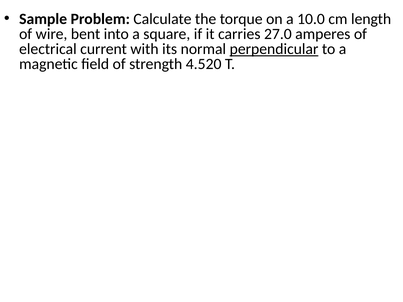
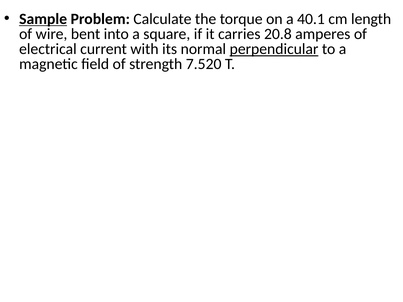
Sample underline: none -> present (43, 19)
10.0: 10.0 -> 40.1 (311, 19)
27.0: 27.0 -> 20.8 (278, 34)
4.520: 4.520 -> 7.520 (204, 64)
